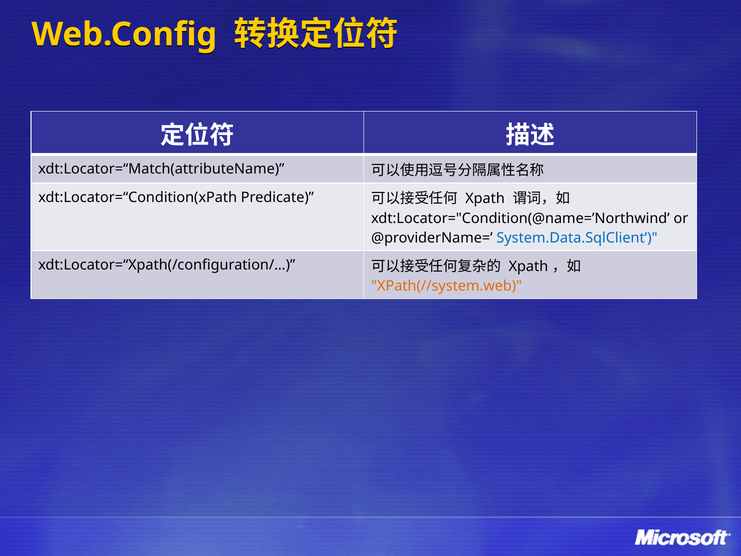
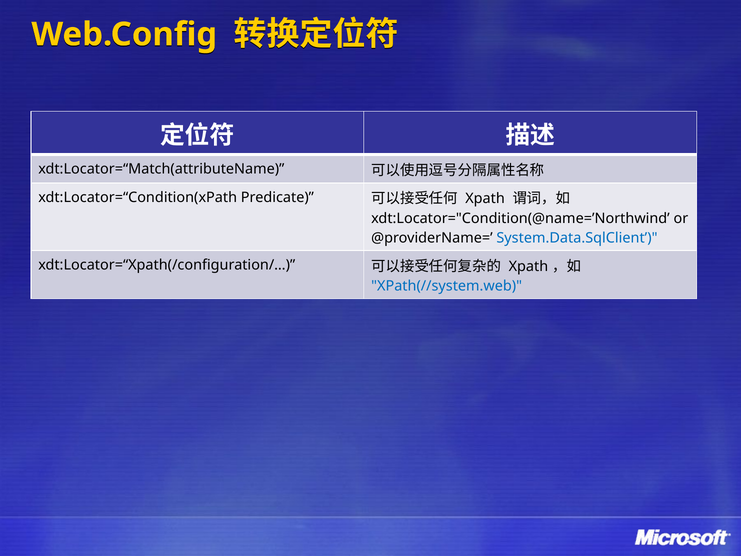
XPath(//system.web colour: orange -> blue (447, 286)
